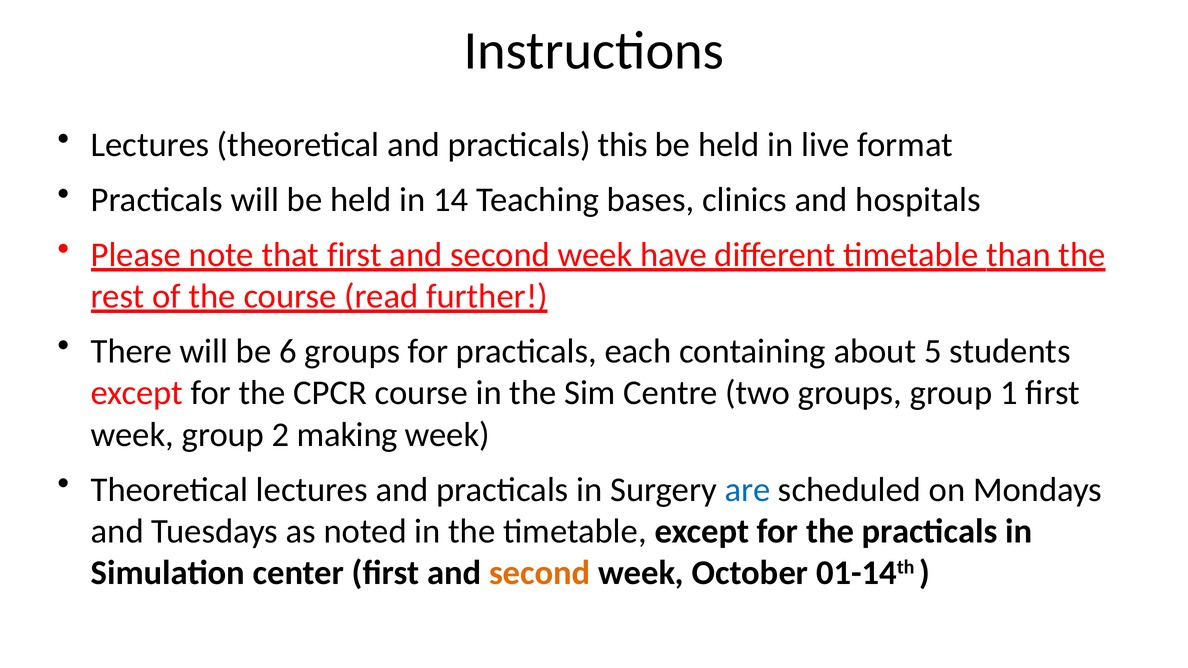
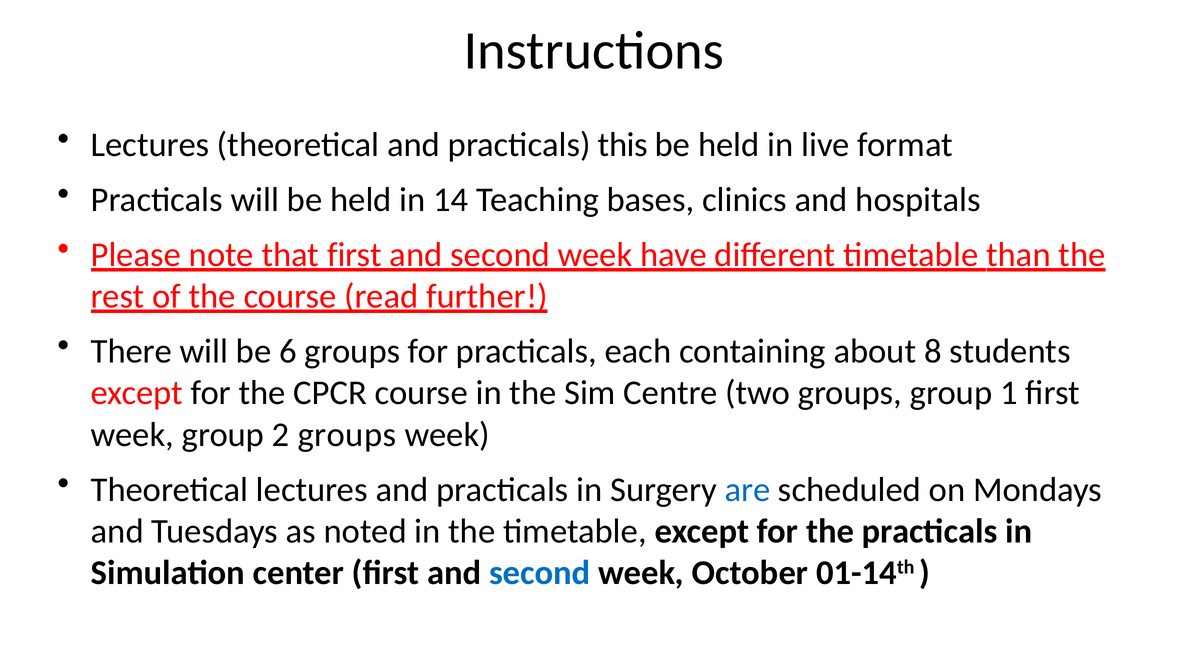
5: 5 -> 8 (933, 352)
2 making: making -> groups (347, 435)
second colour: orange -> blue (540, 573)
